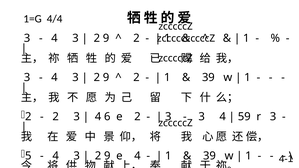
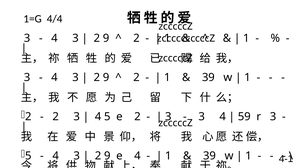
4 6: 6 -> 5 (107, 117)
